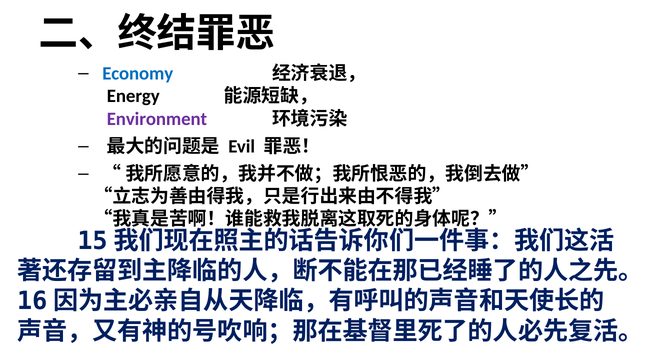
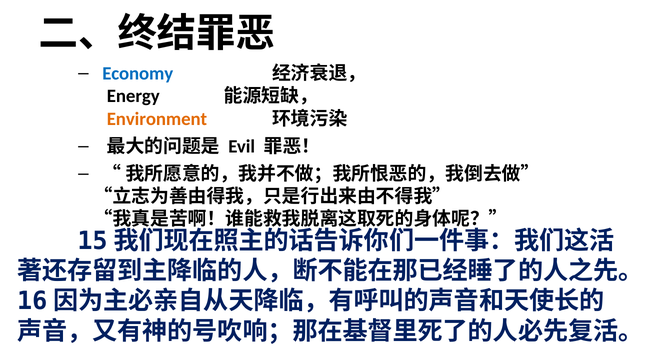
Environment colour: purple -> orange (157, 119)
